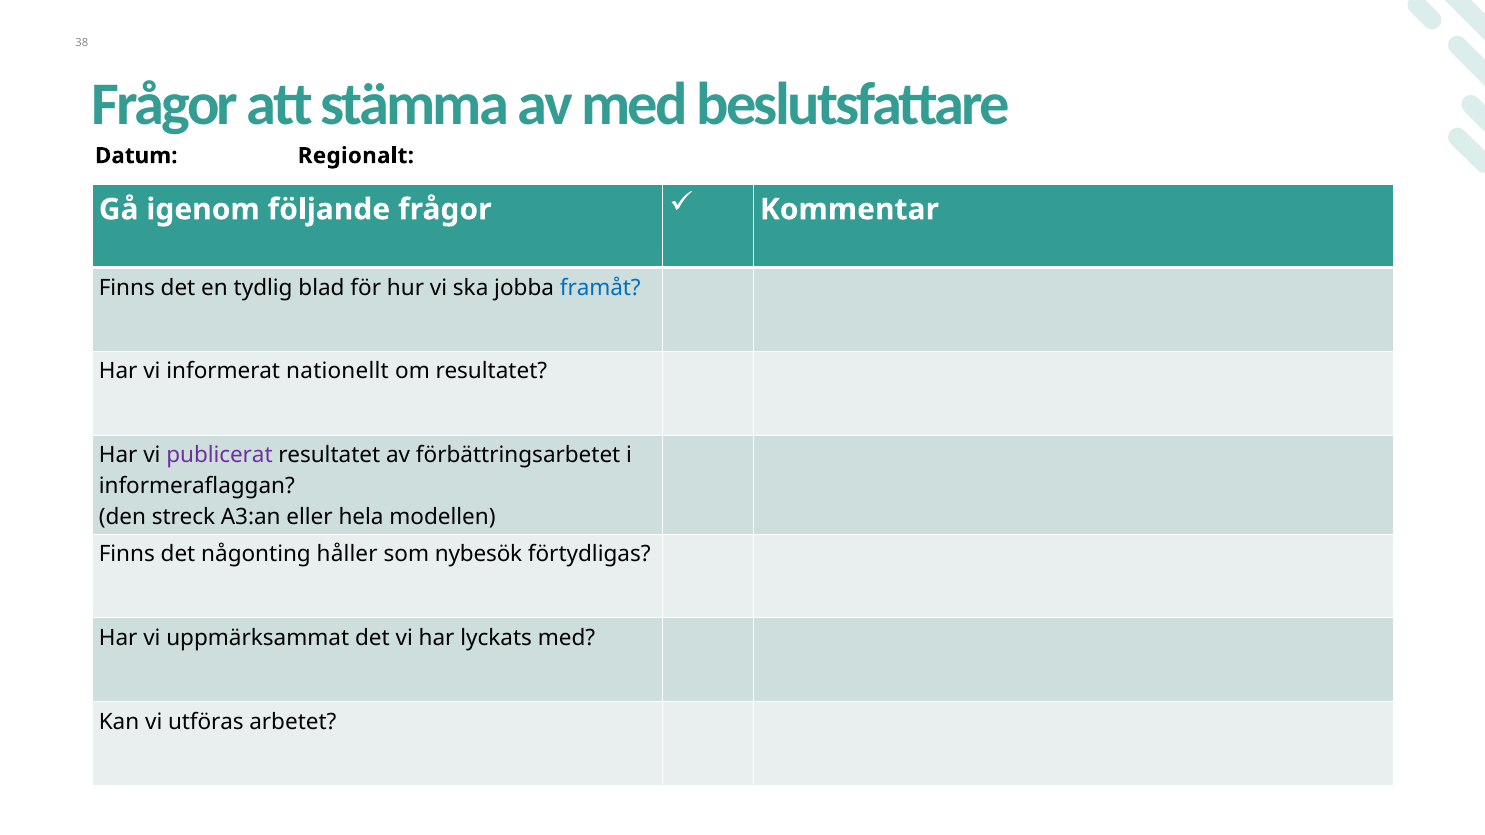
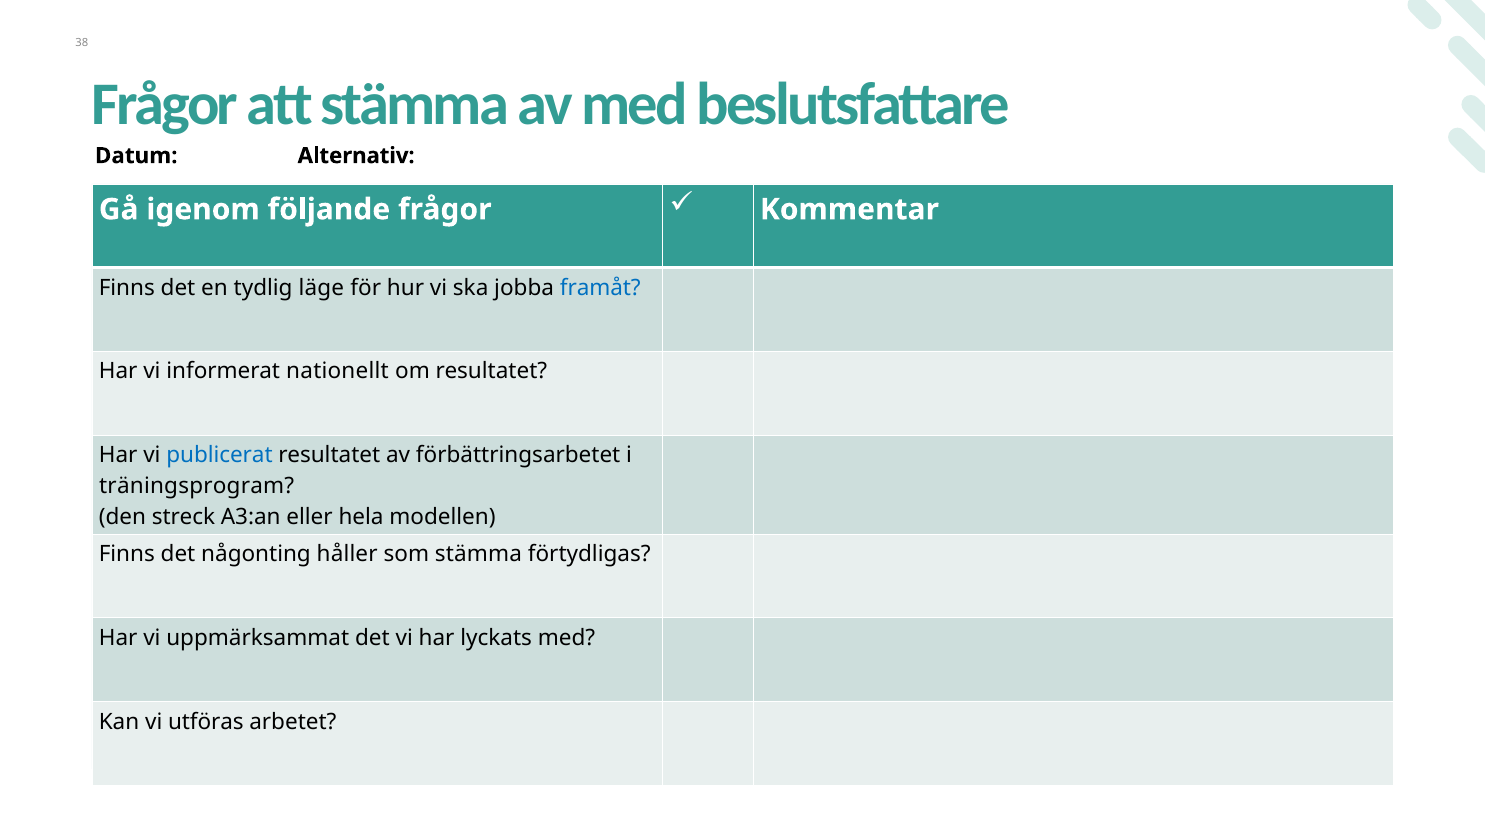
Regionalt: Regionalt -> Alternativ (356, 156)
blad: blad -> läge (321, 288)
publicerat colour: purple -> blue (220, 455)
informeraflaggan: informeraflaggan -> träningsprogram (197, 486)
som nybesök: nybesök -> stämma (478, 554)
